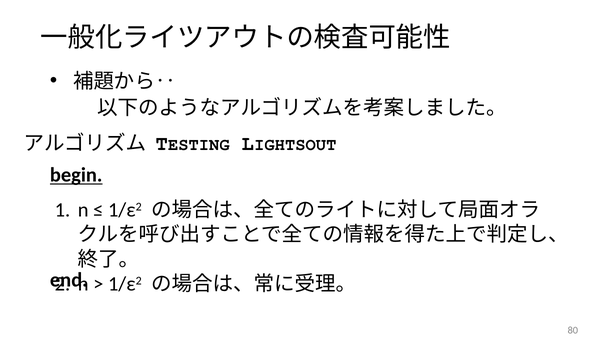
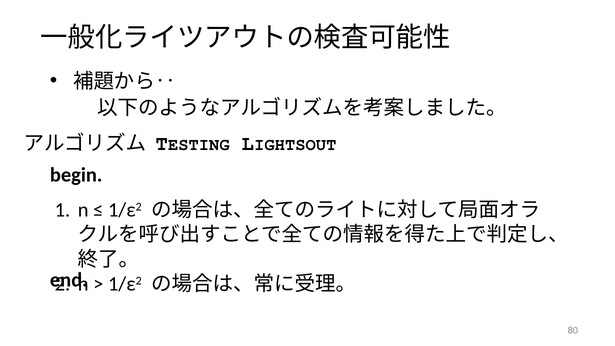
begin underline: present -> none (76, 175)
